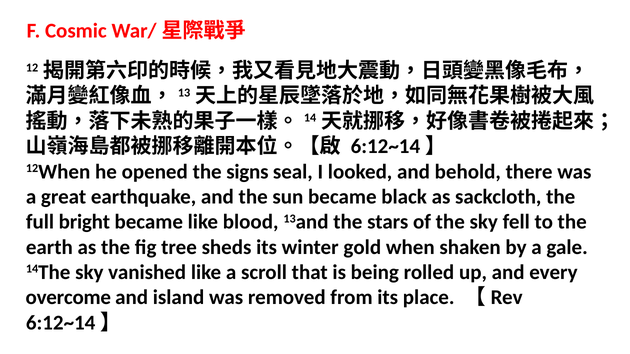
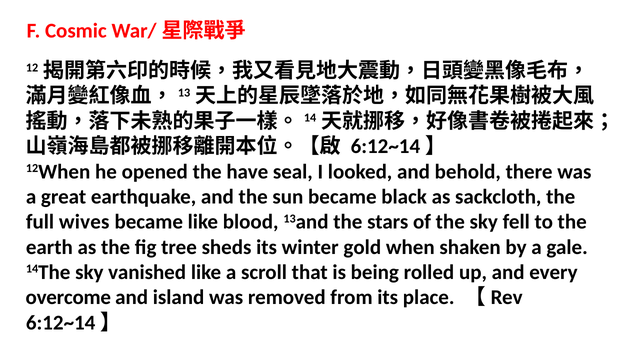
signs: signs -> have (247, 172)
bright: bright -> wives (84, 222)
